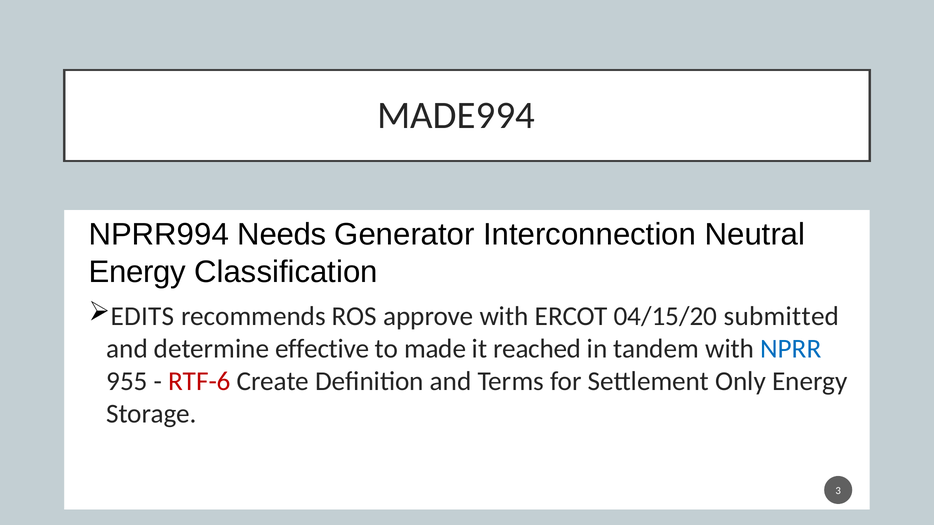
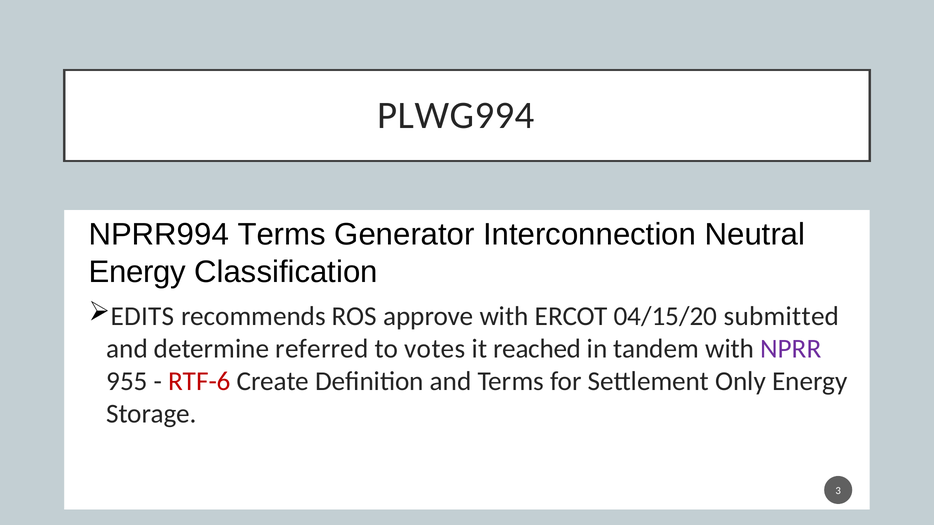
MADE994: MADE994 -> PLWG994 (456, 115)
NPRR994 Needs: Needs -> Terms (282, 235)
effective: effective -> referred (322, 349)
made: made -> votes (435, 349)
NPRR colour: blue -> purple (791, 349)
